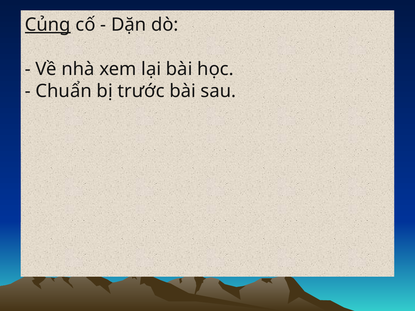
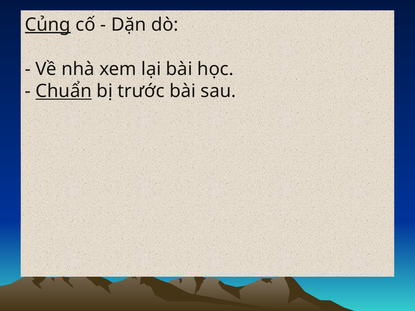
Chuẩn underline: none -> present (64, 91)
